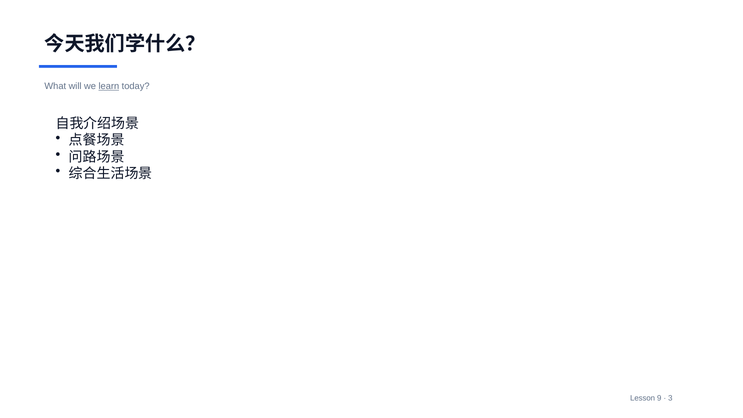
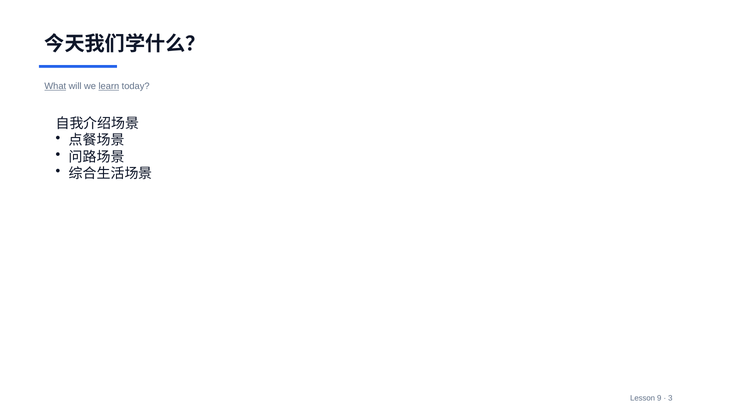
What underline: none -> present (55, 86)
